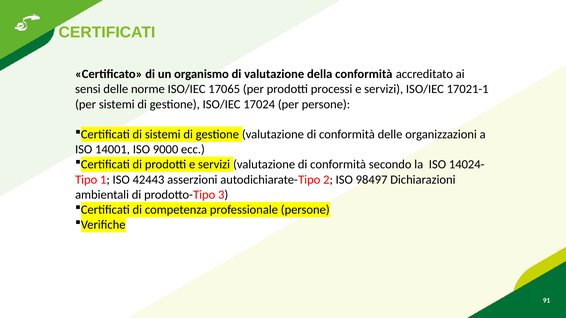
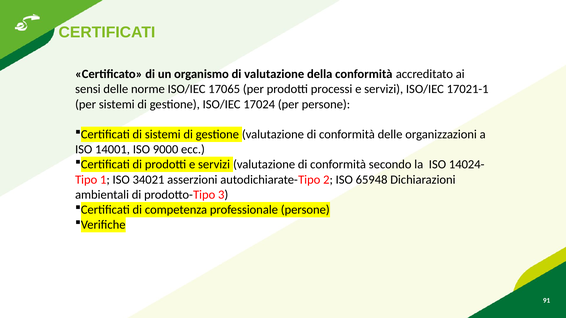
42443: 42443 -> 34021 (149, 180)
98497: 98497 -> 65948 (372, 180)
